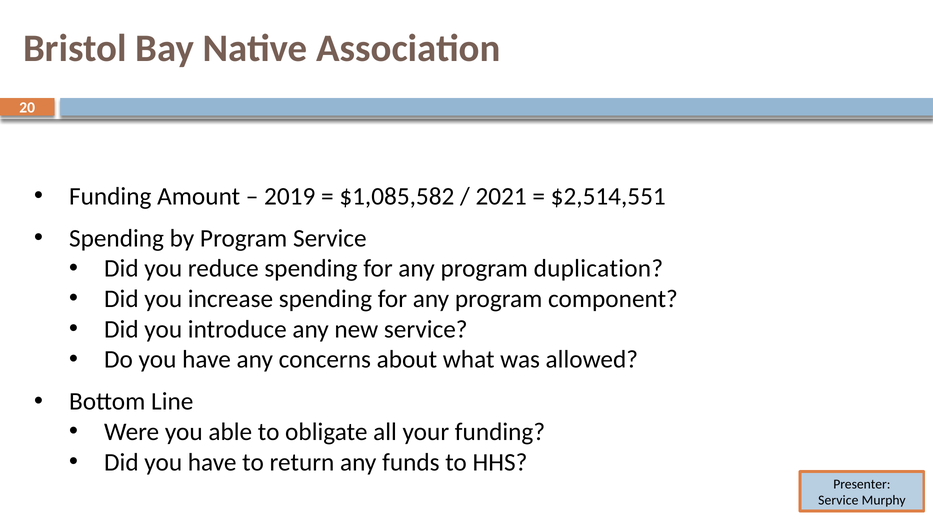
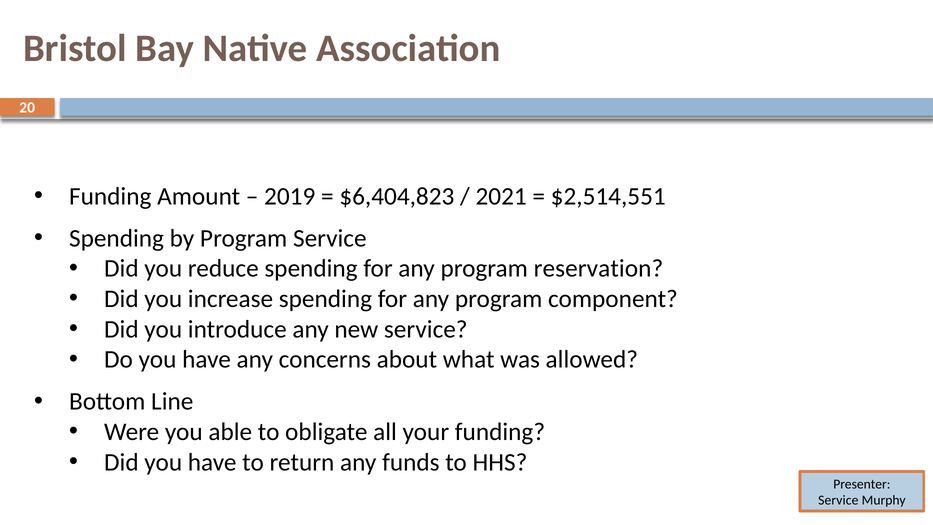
$1,085,582: $1,085,582 -> $6,404,823 (397, 196)
duplication: duplication -> reservation (598, 269)
